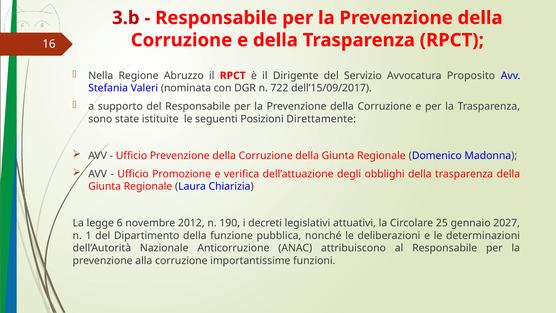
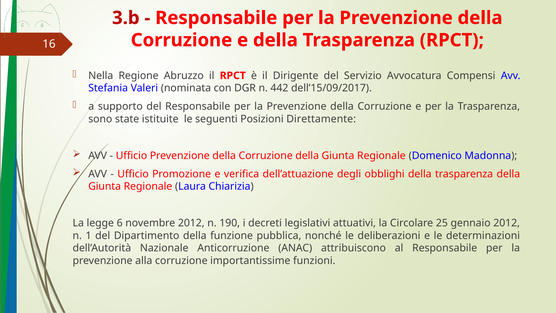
Proposito: Proposito -> Compensi (471, 76)
722: 722 -> 442 (279, 88)
gennaio 2027: 2027 -> 2012 (507, 223)
